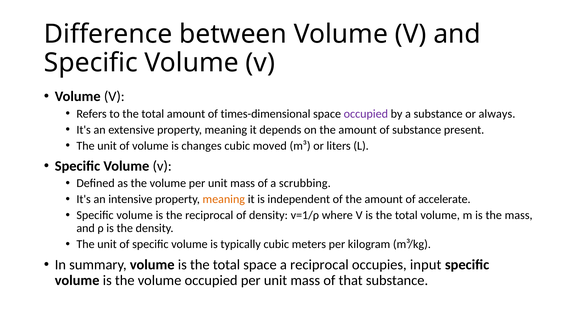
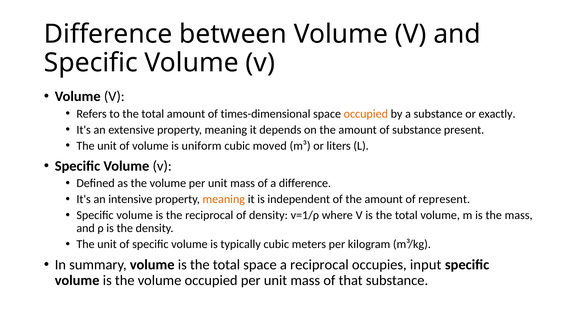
occupied colour: purple -> orange (366, 114)
always: always -> exactly (497, 114)
changes: changes -> uniform (202, 146)
a scrubbing: scrubbing -> difference (305, 183)
accelerate: accelerate -> represent (444, 199)
